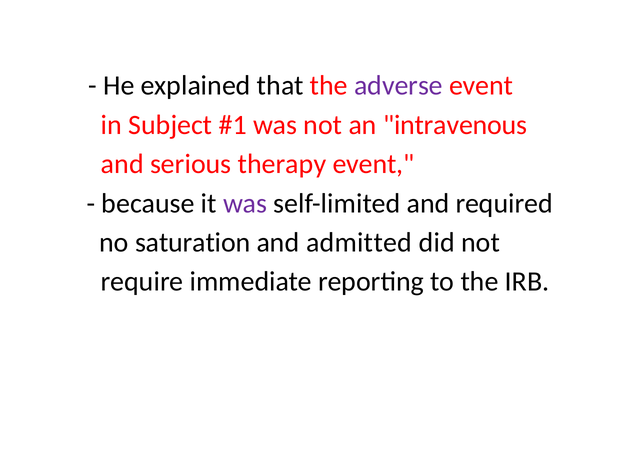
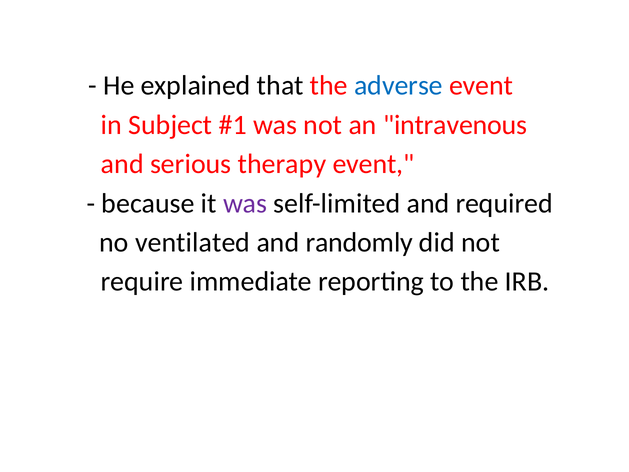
adverse colour: purple -> blue (398, 86)
saturation: saturation -> ventilated (193, 242)
admitted: admitted -> randomly (359, 242)
